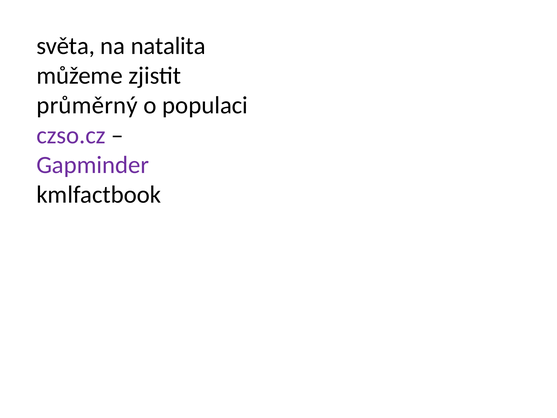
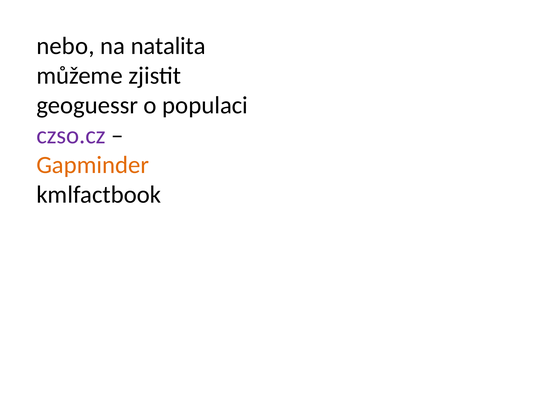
světa: světa -> nebo (65, 46)
průměrný: průměrný -> geoguessr (87, 105)
Gapminder colour: purple -> orange (93, 165)
